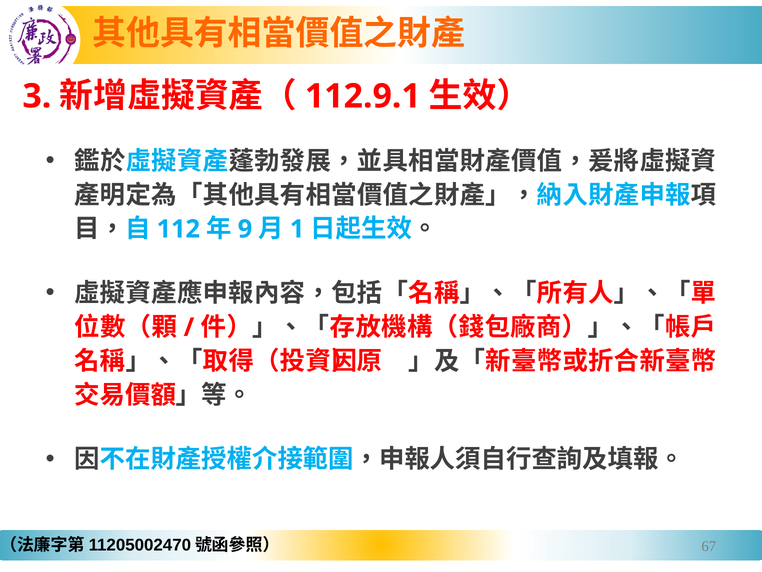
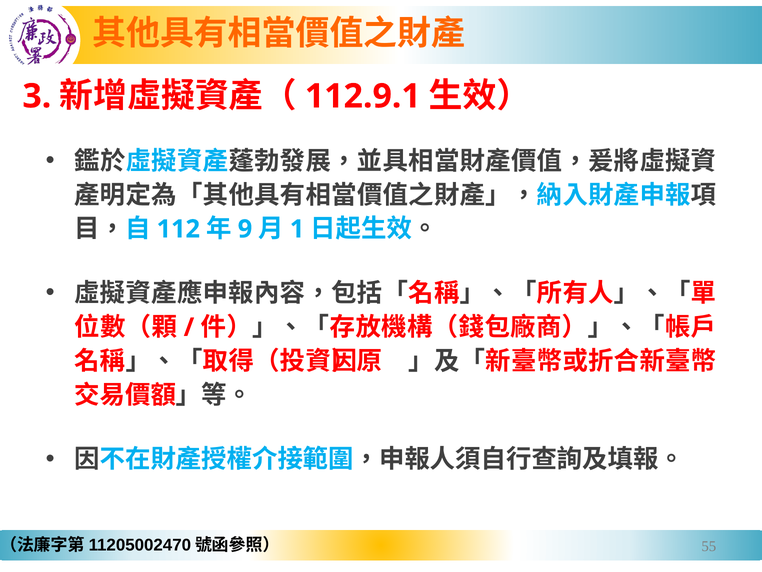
67: 67 -> 55 (709, 546)
